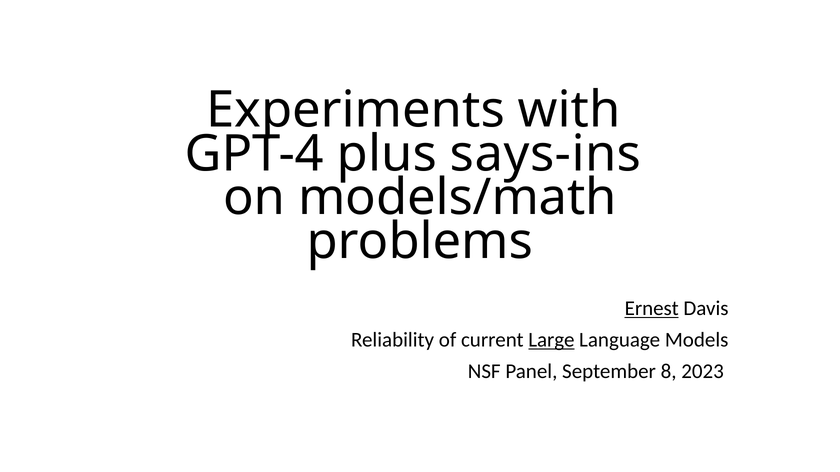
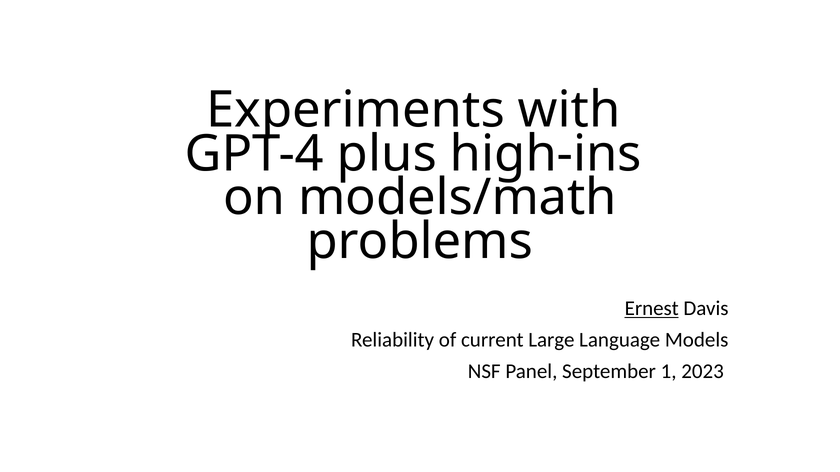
says-ins: says-ins -> high-ins (546, 154)
Large underline: present -> none (551, 340)
8: 8 -> 1 (669, 372)
